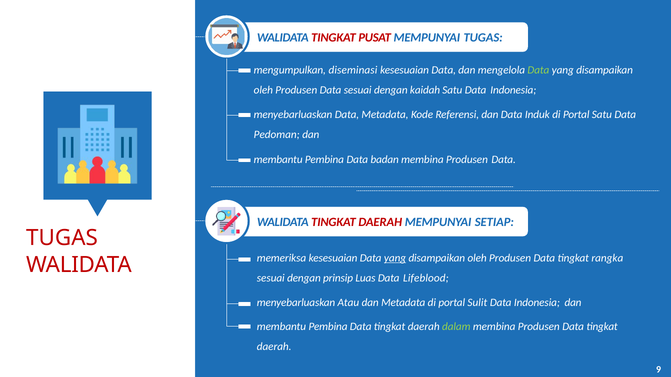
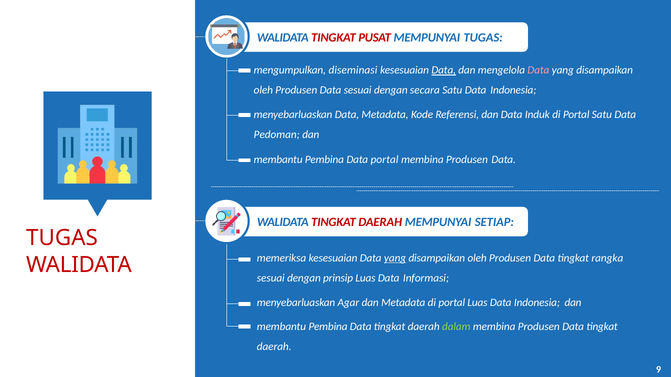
Data underline: none -> present (444, 70)
Data colour: light green -> pink (538, 70)
kaidah: kaidah -> secara (425, 90)
Data badan: badan -> portal (385, 160)
Lifeblood: Lifeblood -> Informasi (426, 278)
Atau: Atau -> Agar (348, 303)
portal Sulit: Sulit -> Luas (477, 303)
